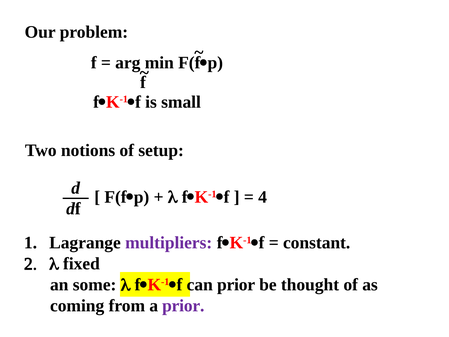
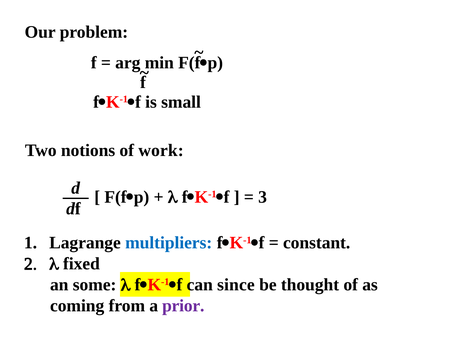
setup: setup -> work (161, 150)
4: 4 -> 3 (263, 197)
multipliers colour: purple -> blue (169, 243)
can prior: prior -> since (236, 285)
